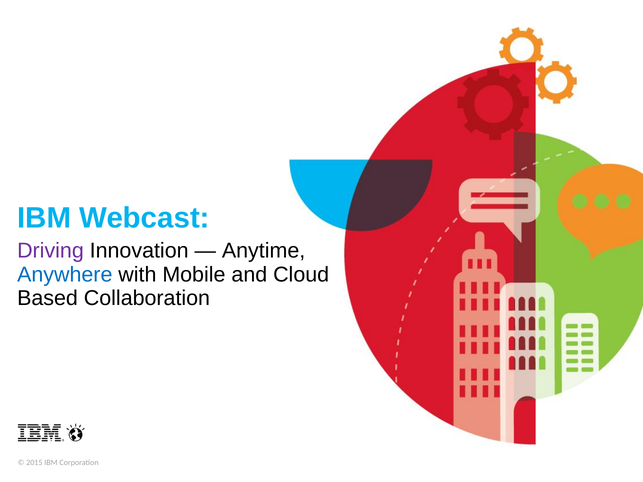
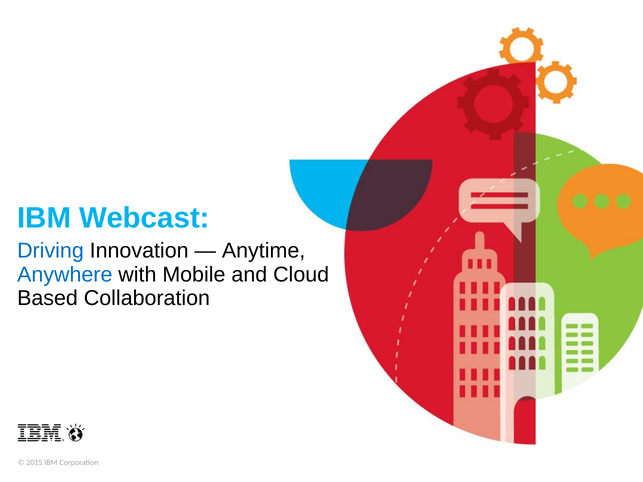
Driving colour: purple -> blue (50, 251)
